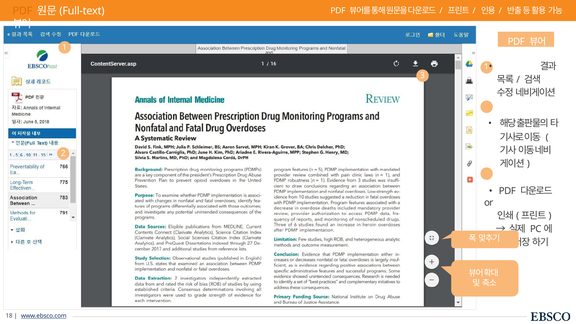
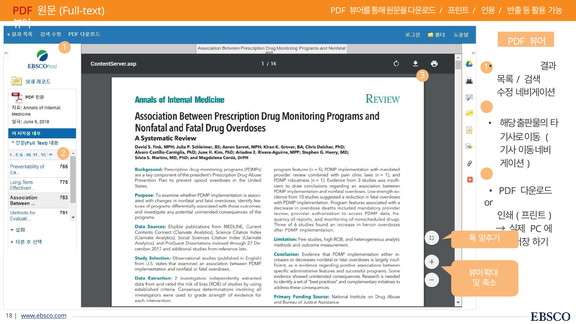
PDF colour: orange -> red (22, 11)
